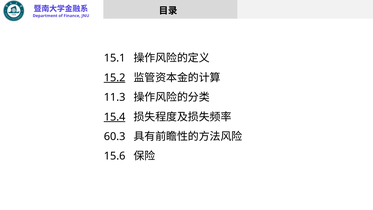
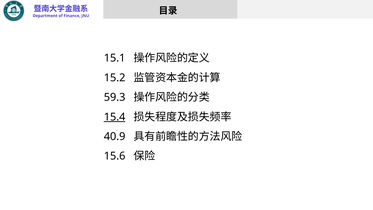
15.2 underline: present -> none (115, 78)
11.3: 11.3 -> 59.3 (115, 97)
60.3: 60.3 -> 40.9 (115, 136)
